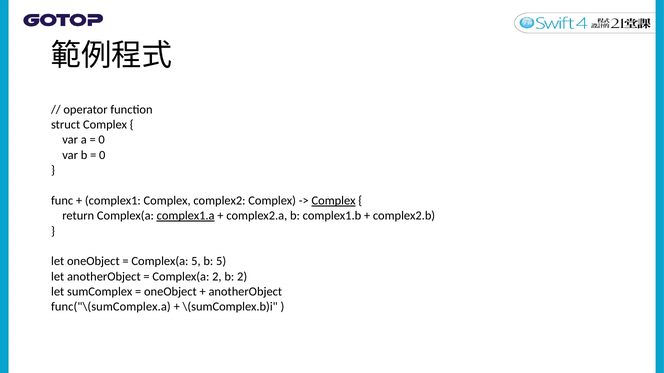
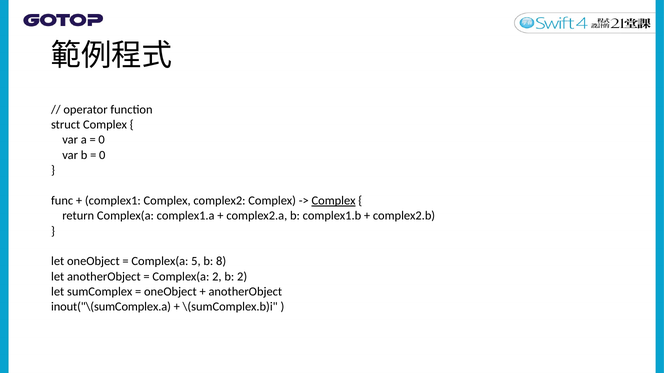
complex1.a underline: present -> none (186, 216)
b 5: 5 -> 8 (221, 262)
func("\(sumComplex.a: func("\(sumComplex.a -> inout("\(sumComplex.a (111, 307)
